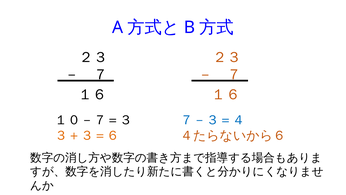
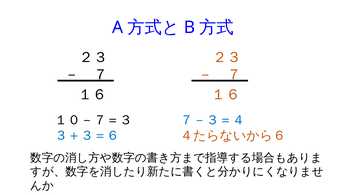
３＋３＝６ colour: orange -> blue (87, 135)
